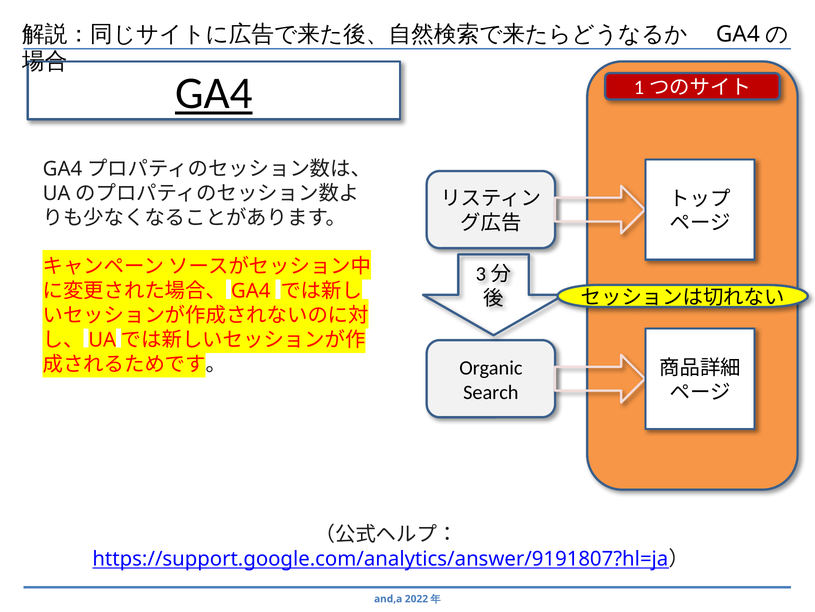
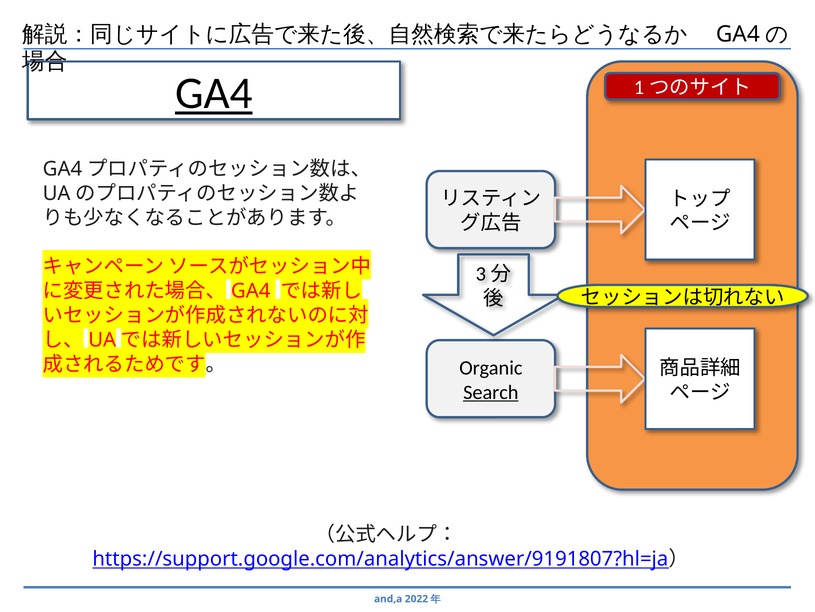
Search underline: none -> present (491, 392)
